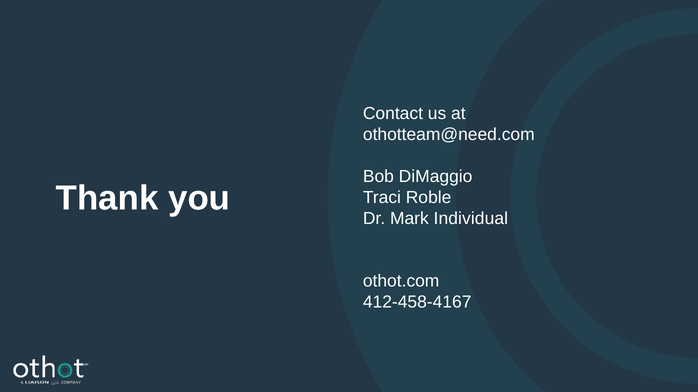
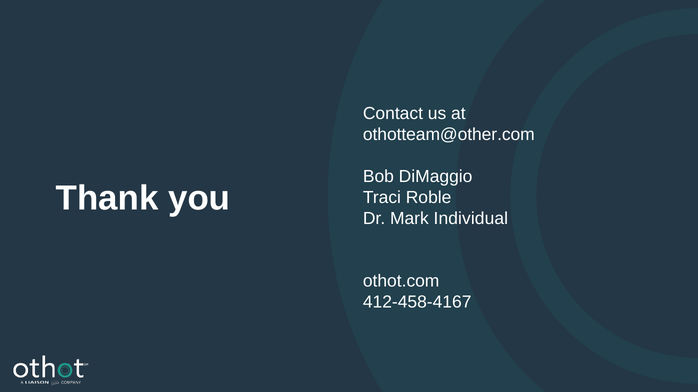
othotteam@need.com: othotteam@need.com -> othotteam@other.com (449, 135)
